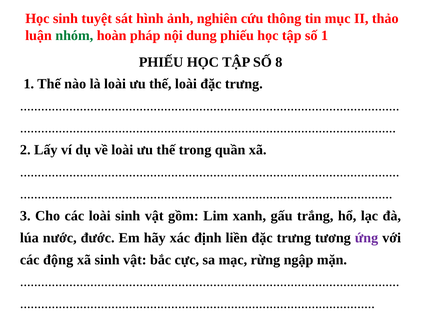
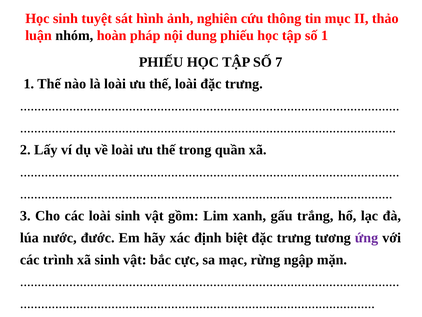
nhóm colour: green -> black (74, 35)
8: 8 -> 7 (279, 62)
liền: liền -> biệt (237, 237)
động: động -> trình (58, 259)
